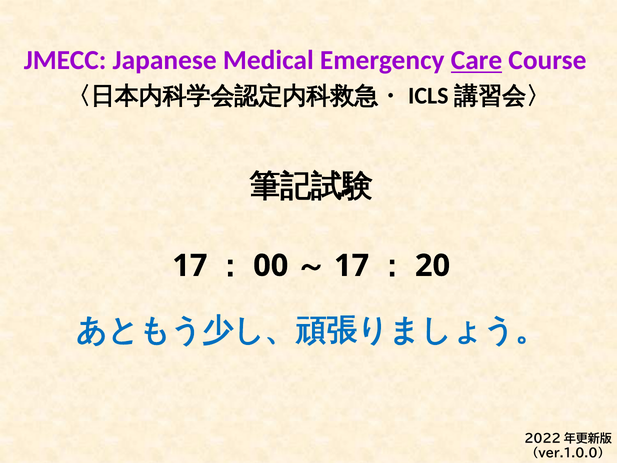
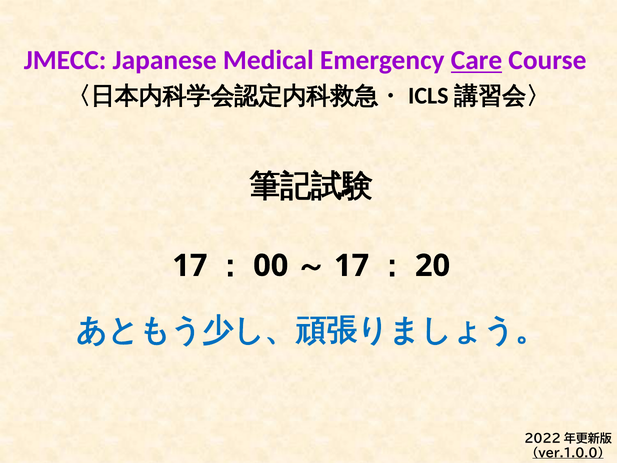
ver.1.0.0 underline: none -> present (568, 453)
